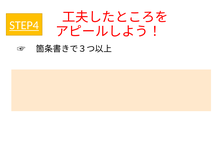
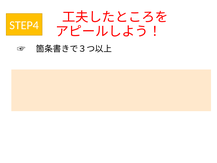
STEP4 underline: present -> none (24, 25)
